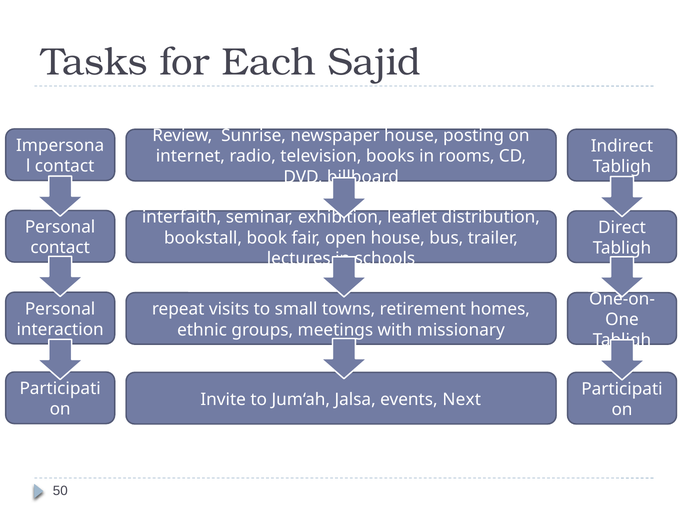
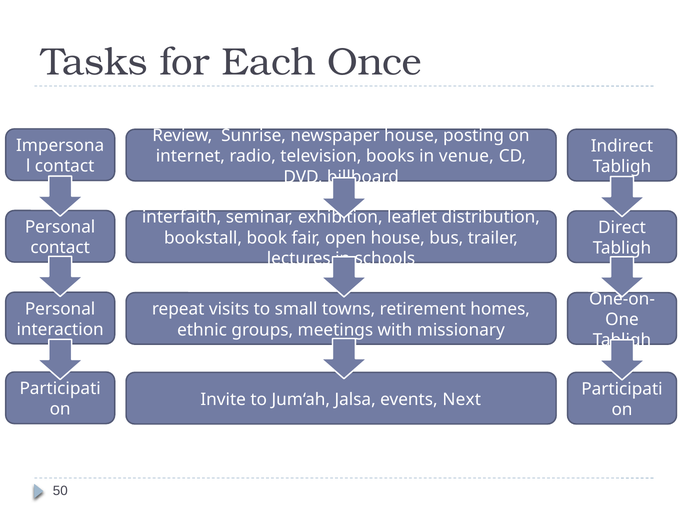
Sajid: Sajid -> Once (375, 62)
rooms: rooms -> venue (466, 156)
